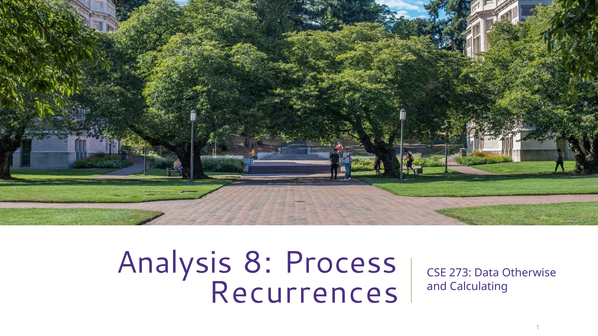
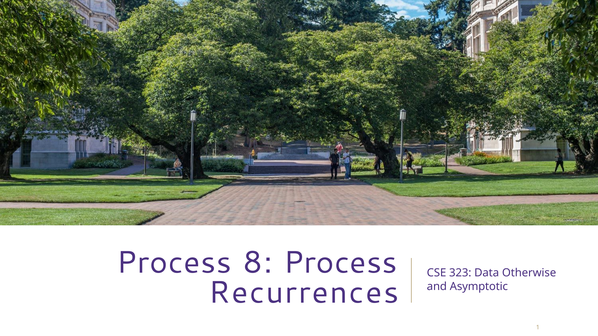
Analysis: Analysis -> Process (174, 263)
273: 273 -> 323 (460, 273)
Calculating: Calculating -> Asymptotic (479, 287)
